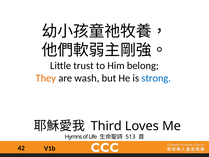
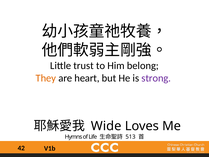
wash: wash -> heart (87, 78)
strong colour: blue -> purple (156, 78)
Third: Third -> Wide (106, 126)
